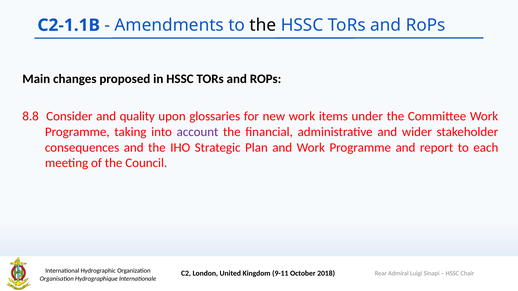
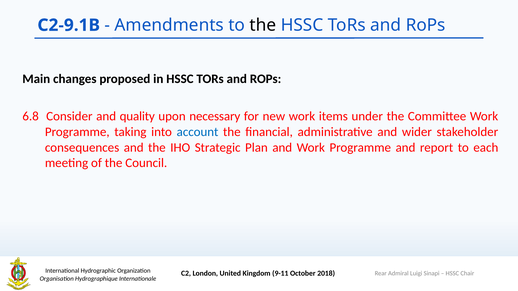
C2-1.1B: C2-1.1B -> C2-9.1B (69, 25)
8.8: 8.8 -> 6.8 (31, 117)
glossaries: glossaries -> necessary (215, 117)
account colour: purple -> blue (198, 132)
